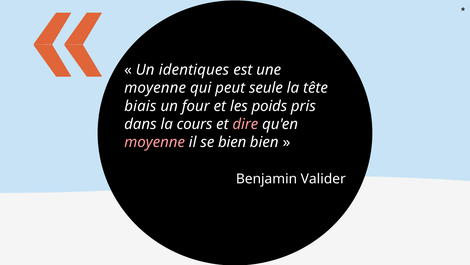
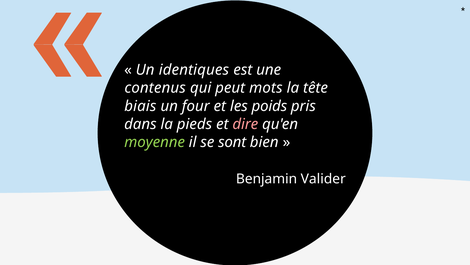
moyenne: moyenne -> contenus (155, 88)
seule: seule -> mots (266, 88)
cours: cours -> pieds (194, 124)
moyenne colour: pink -> light green (155, 142)
se bien: bien -> sont (232, 142)
